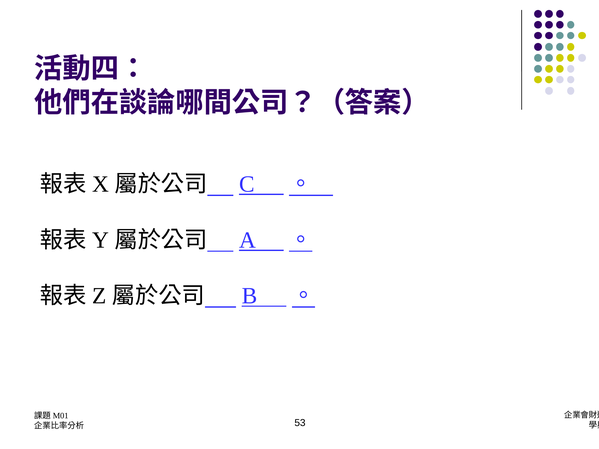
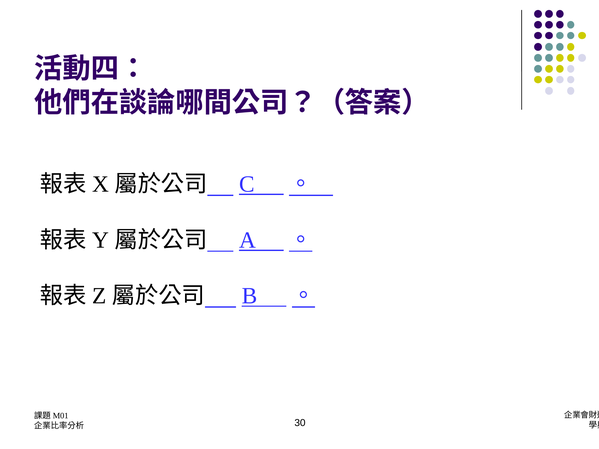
53: 53 -> 30 (300, 423)
